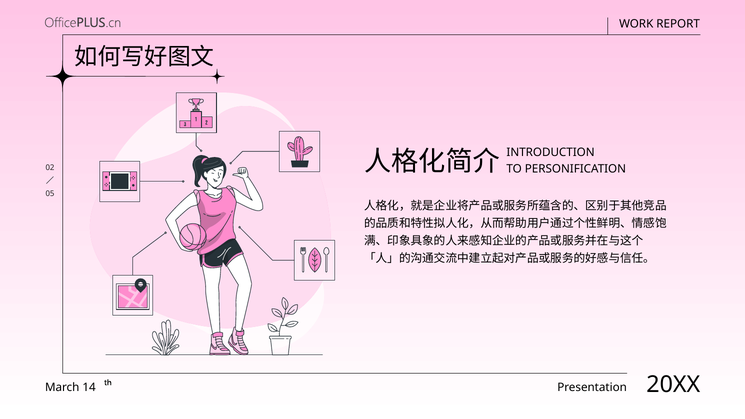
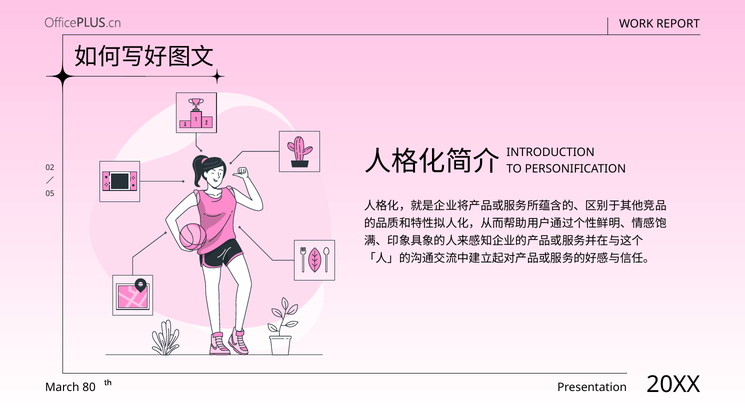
14: 14 -> 80 (89, 388)
